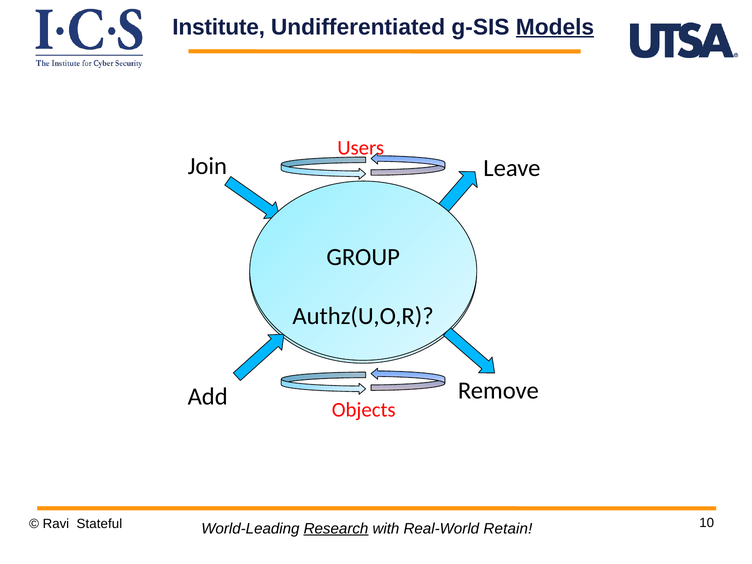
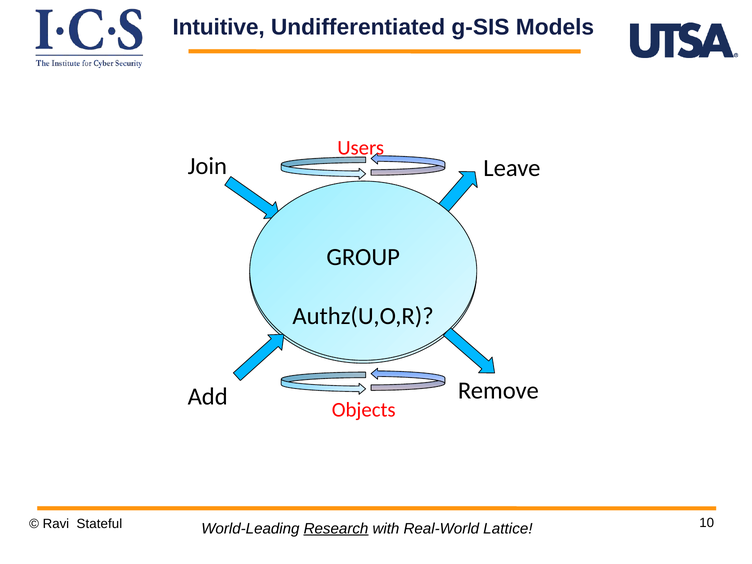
Institute: Institute -> Intuitive (219, 27)
Models underline: present -> none (555, 27)
Retain: Retain -> Lattice (508, 529)
